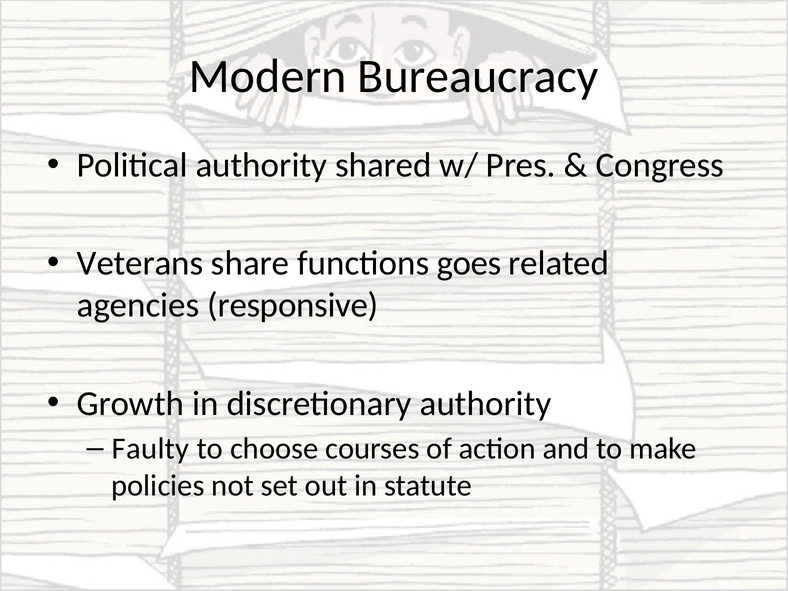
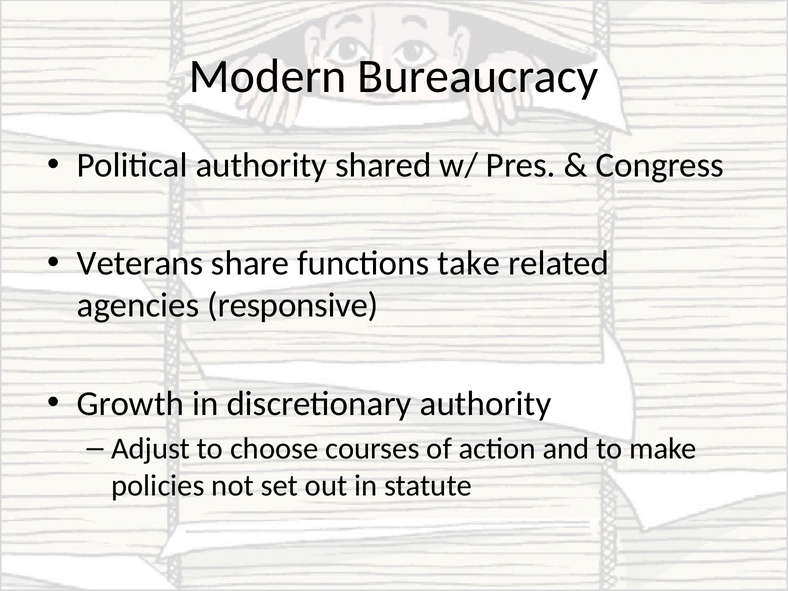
goes: goes -> take (469, 263)
Faulty: Faulty -> Adjust (151, 449)
